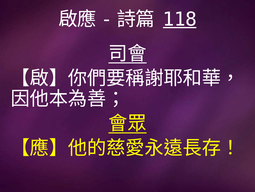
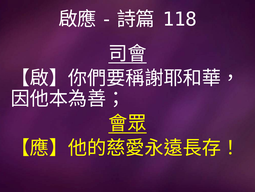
118 underline: present -> none (180, 19)
